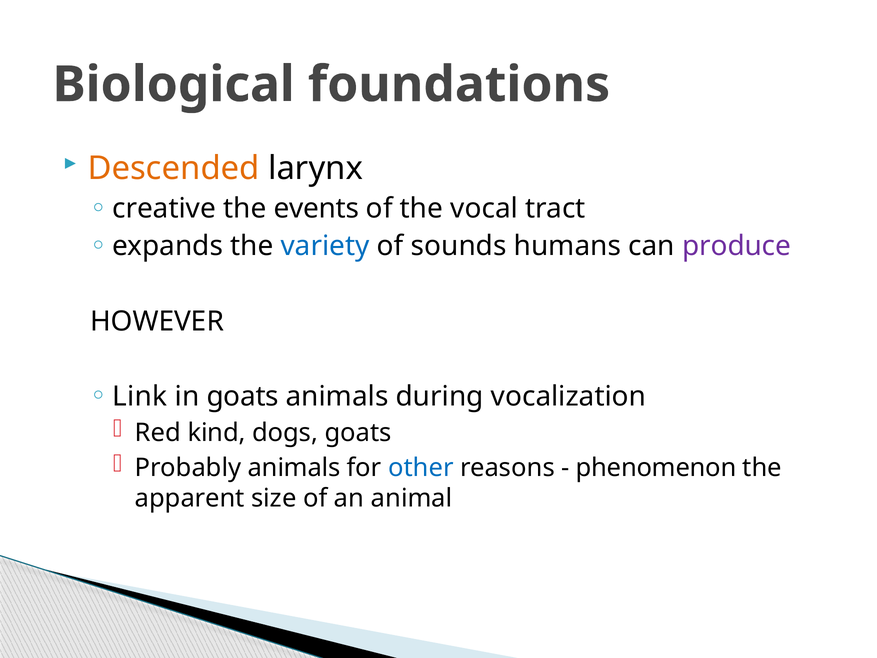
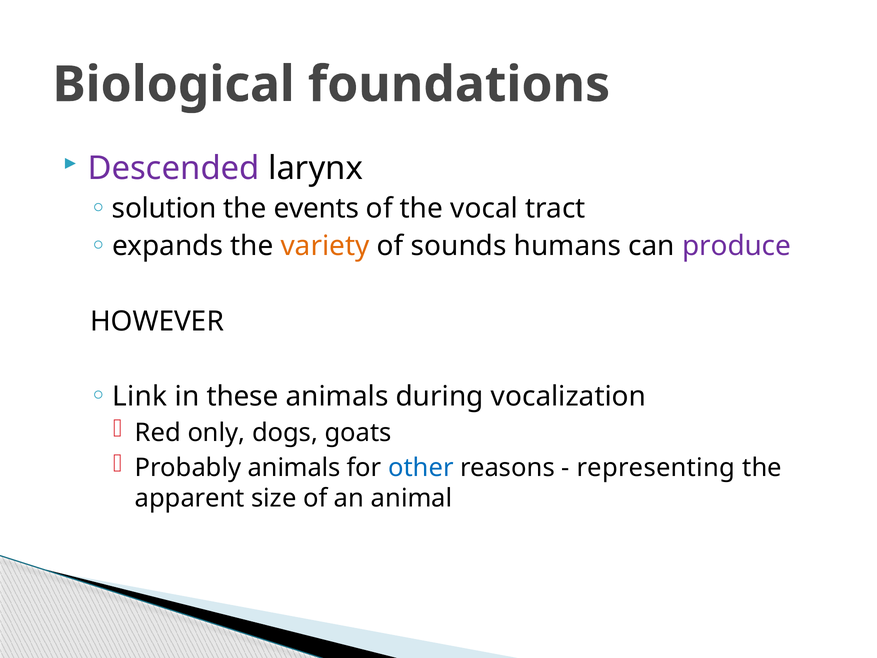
Descended colour: orange -> purple (174, 168)
creative: creative -> solution (164, 209)
variety colour: blue -> orange (325, 246)
in goats: goats -> these (243, 396)
kind: kind -> only (216, 432)
phenomenon: phenomenon -> representing (656, 467)
